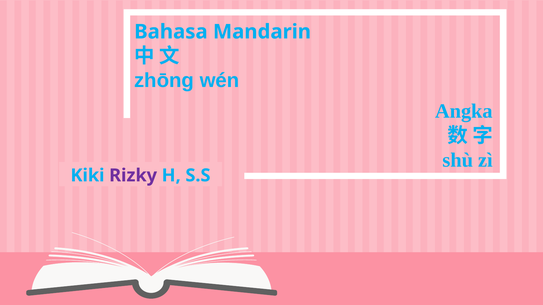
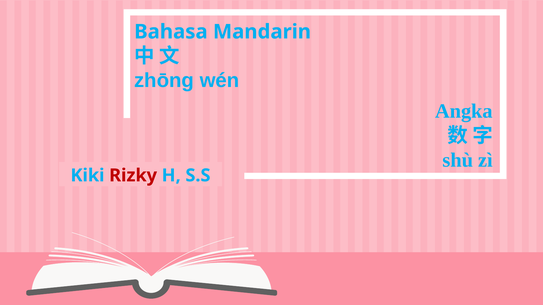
Rizky colour: purple -> red (133, 176)
